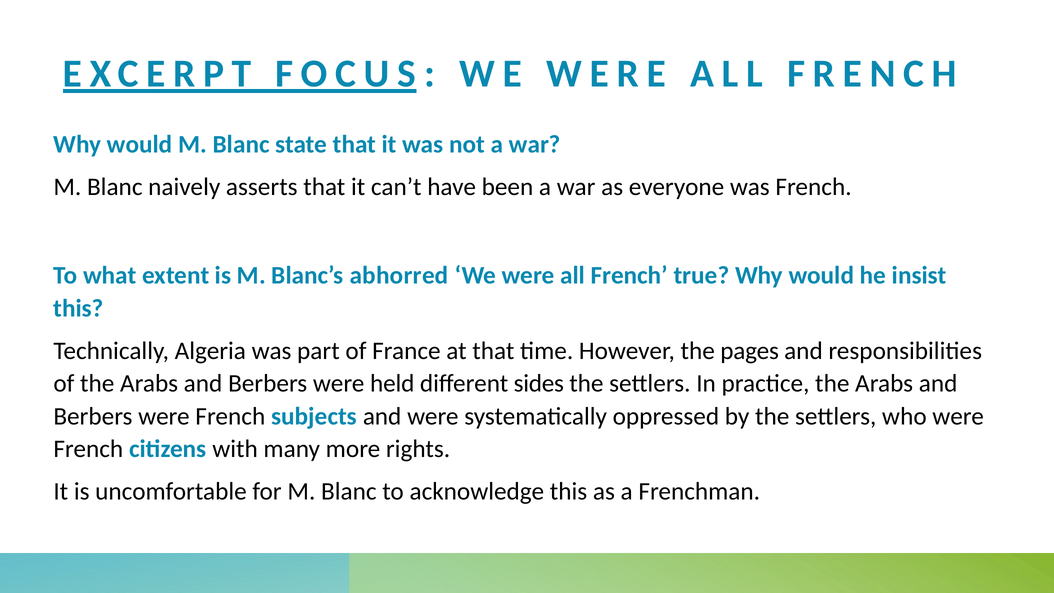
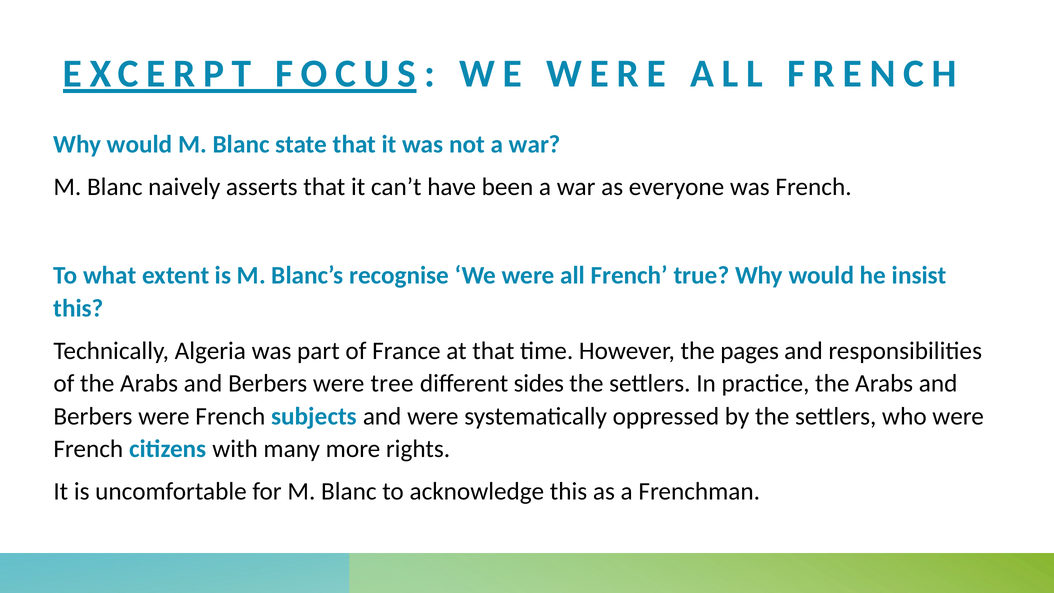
abhorred: abhorred -> recognise (399, 276)
held: held -> tree (392, 383)
